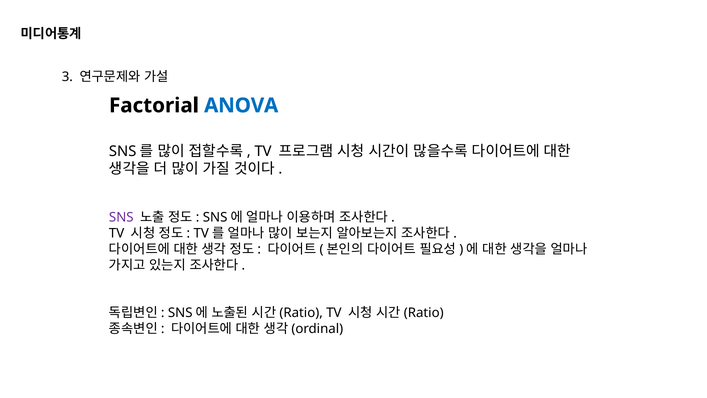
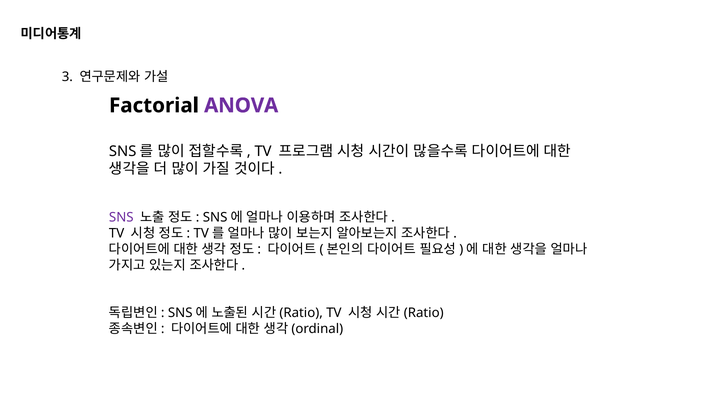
ANOVA colour: blue -> purple (241, 105)
